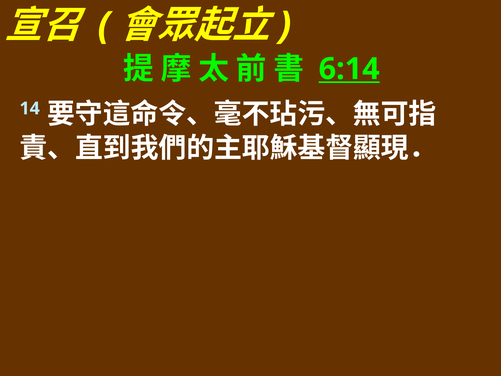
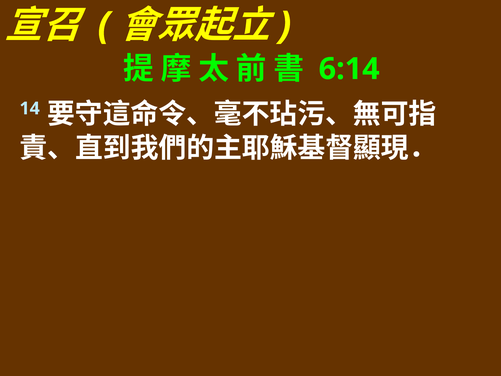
6:14 underline: present -> none (349, 69)
